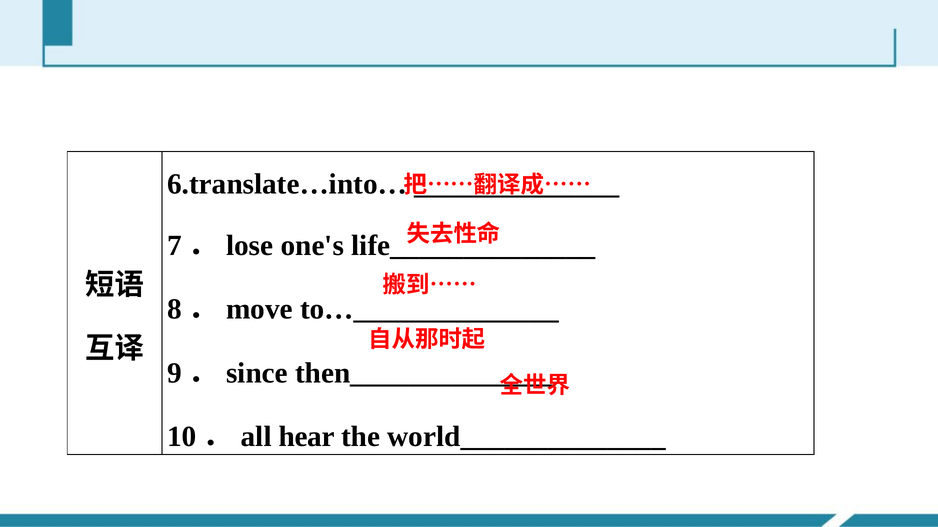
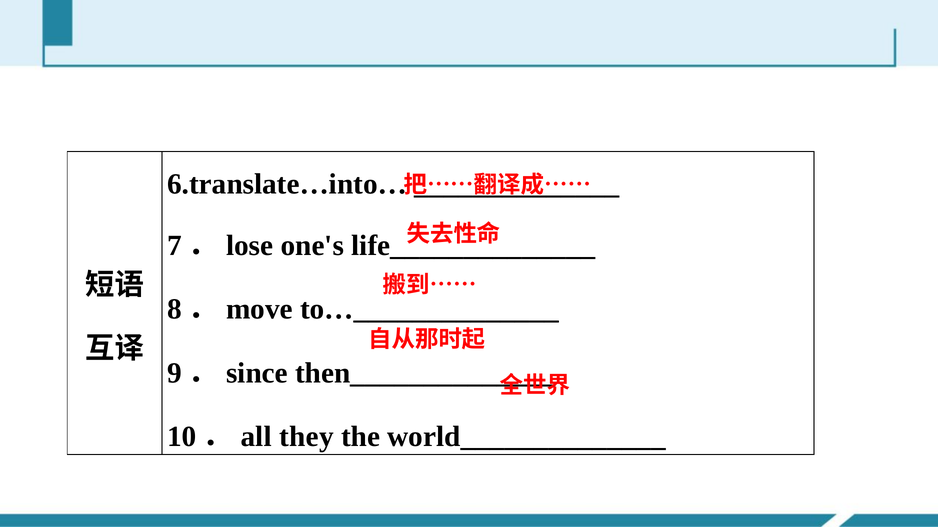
hear: hear -> they (306, 437)
